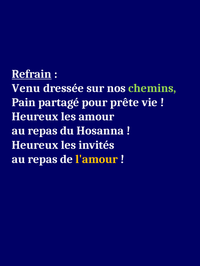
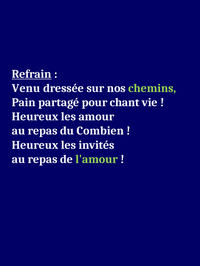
prête: prête -> chant (125, 103)
Hosanna: Hosanna -> Combien (100, 131)
l'amour colour: yellow -> light green (97, 160)
